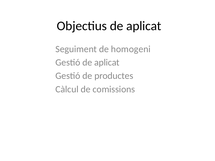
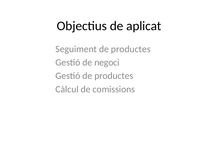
Seguiment de homogeni: homogeni -> productes (131, 49)
Gestió de aplicat: aplicat -> negoci (107, 63)
